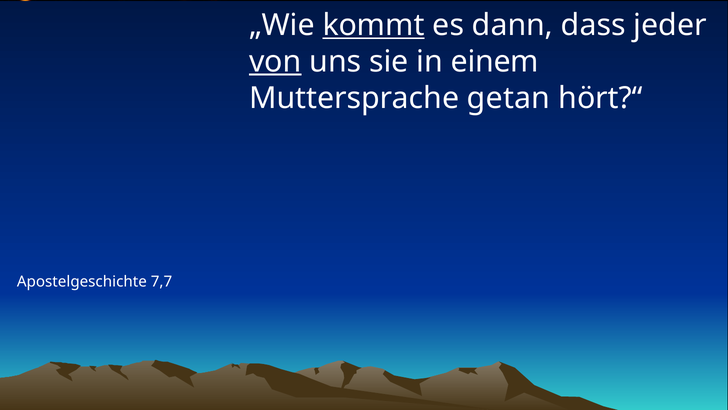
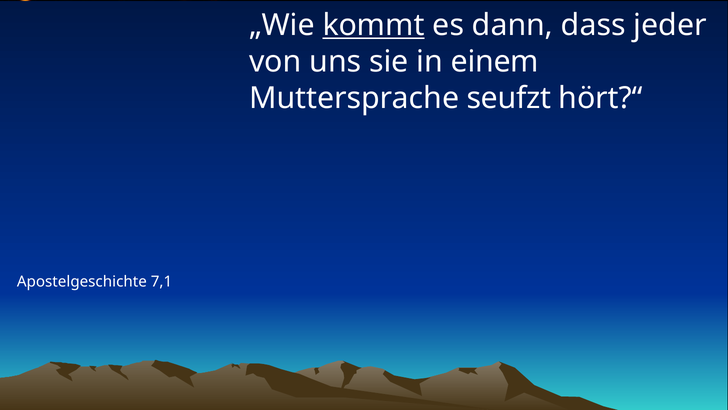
von underline: present -> none (275, 61)
getan: getan -> seufzt (509, 98)
7,7: 7,7 -> 7,1 (162, 281)
